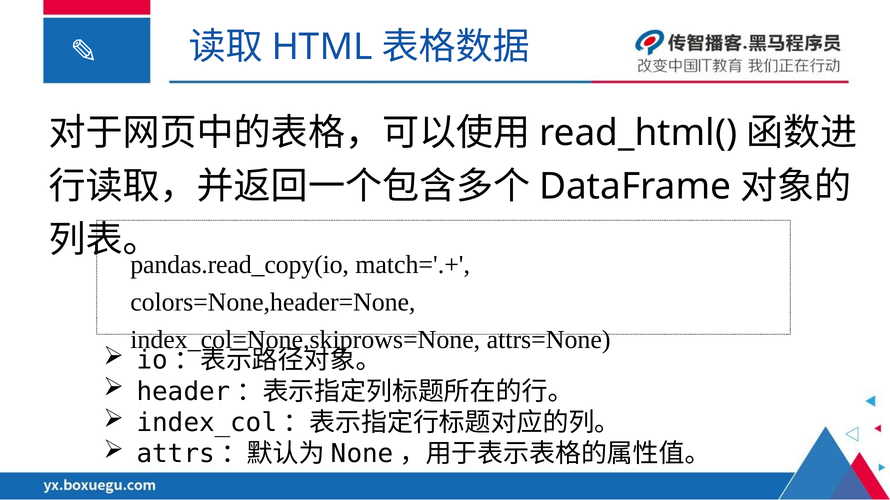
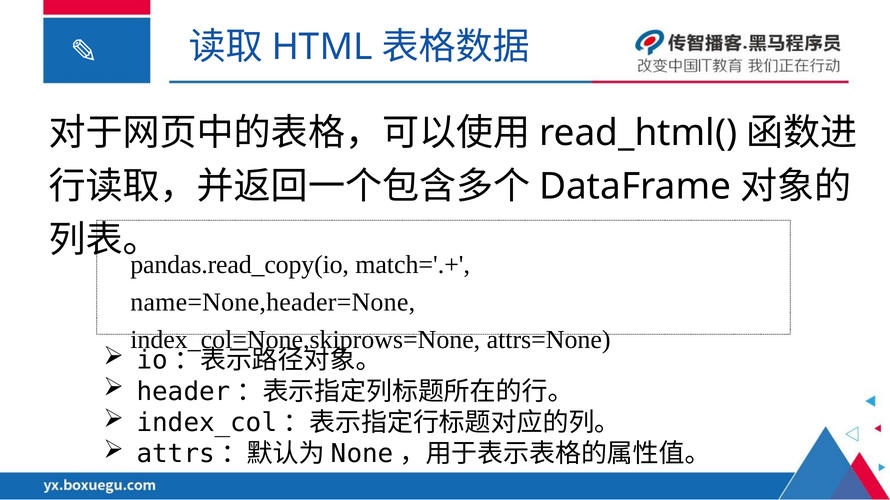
colors=None,header=None: colors=None,header=None -> name=None,header=None (273, 302)
